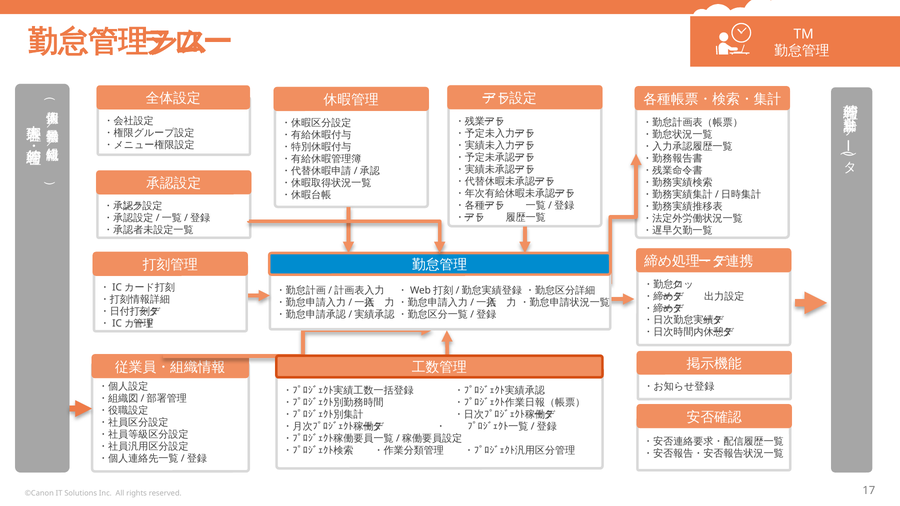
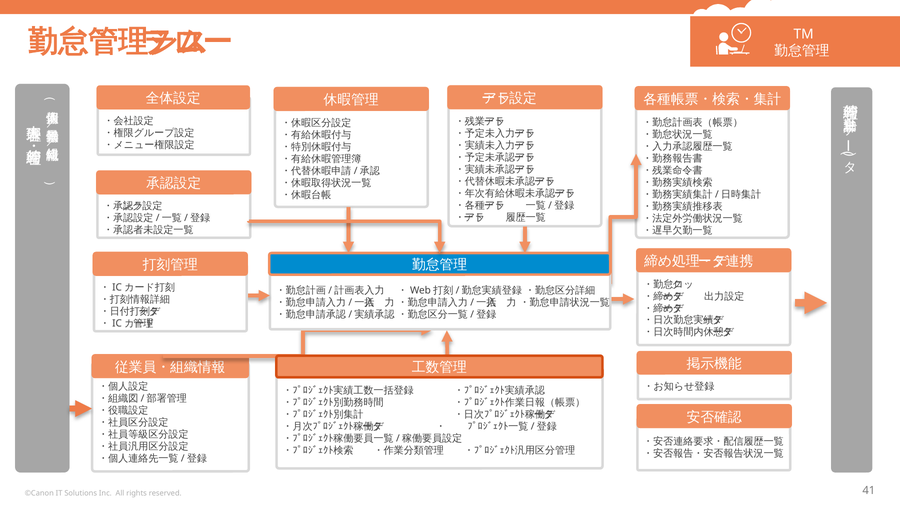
17: 17 -> 41 (869, 491)
